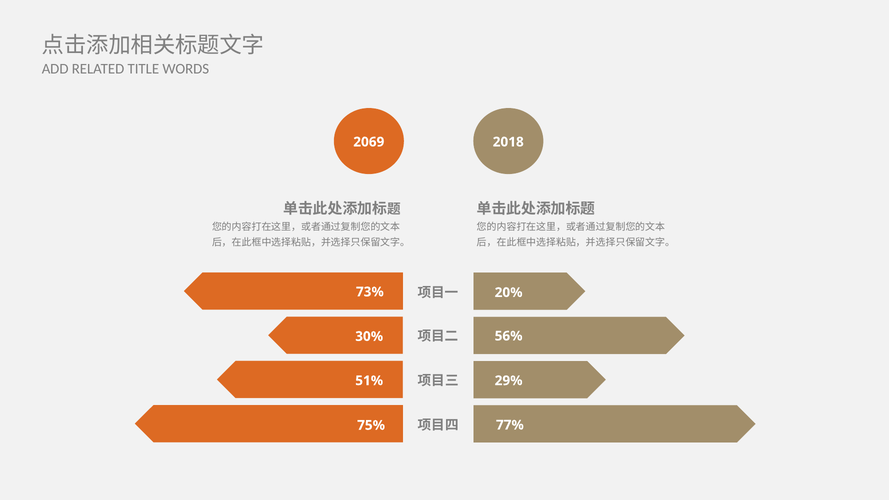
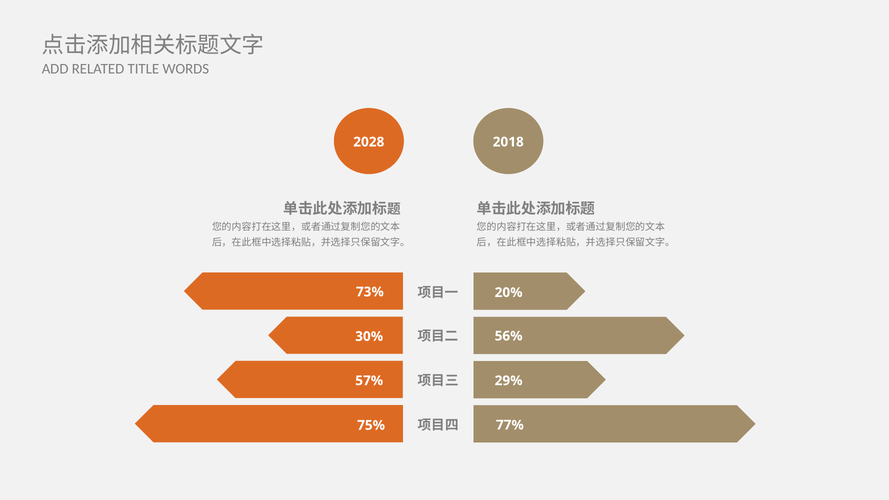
2069: 2069 -> 2028 (369, 142)
51%: 51% -> 57% (369, 381)
